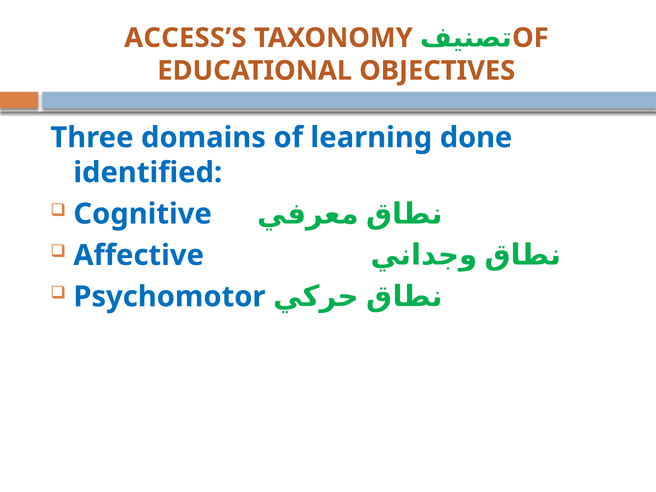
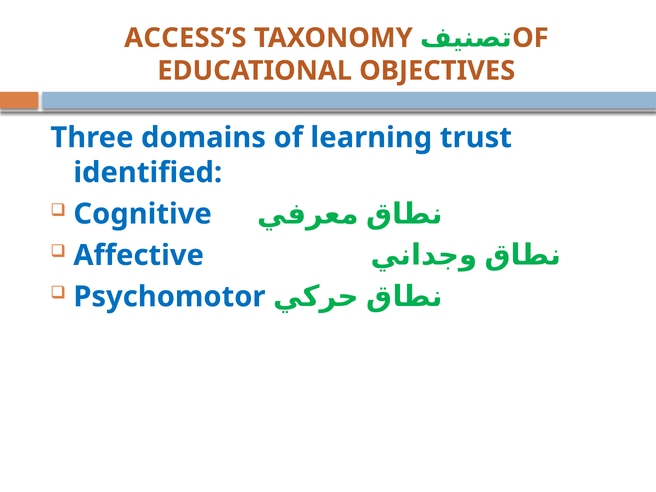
done: done -> trust (476, 138)
